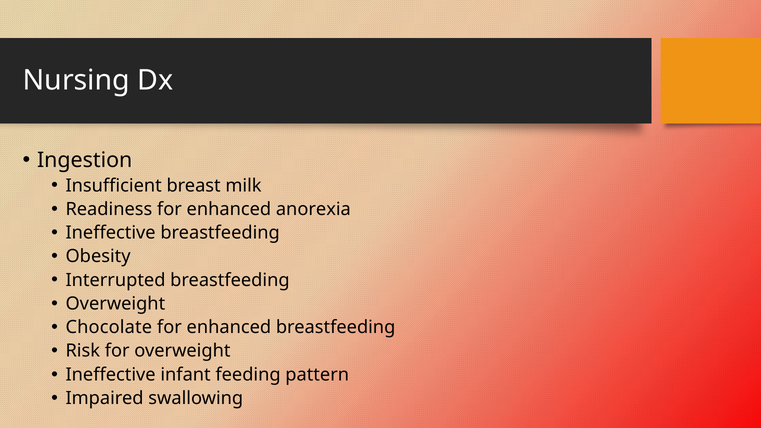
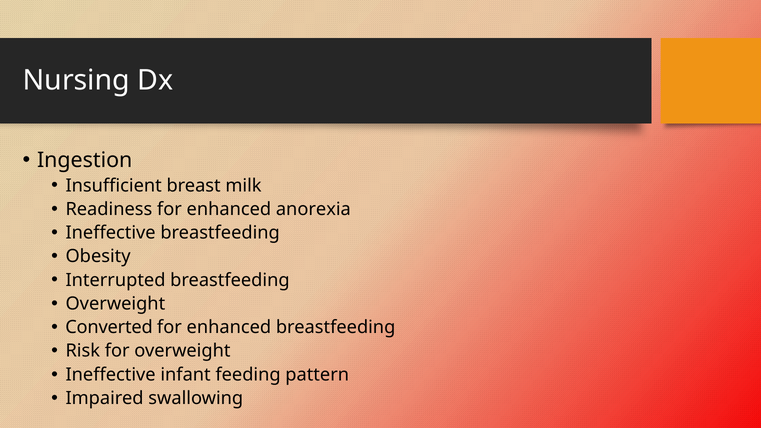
Chocolate: Chocolate -> Converted (109, 327)
